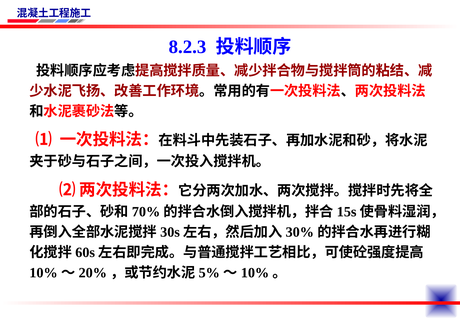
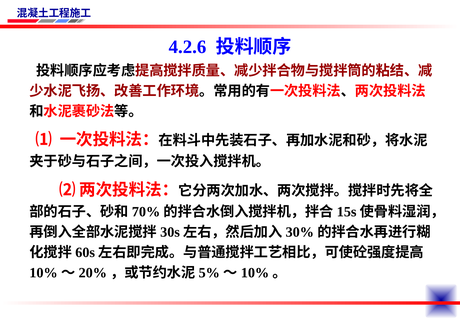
8.2.3: 8.2.3 -> 4.2.6 (187, 47)
